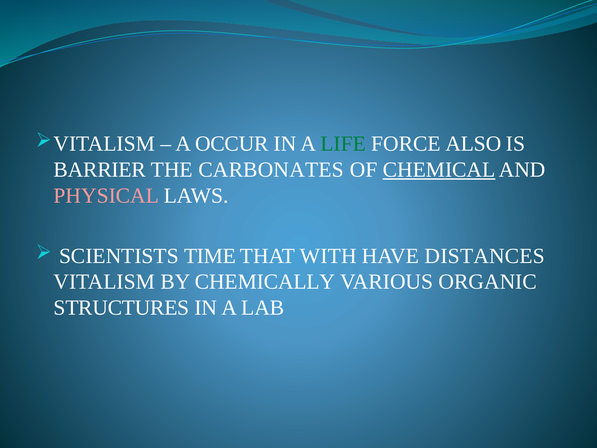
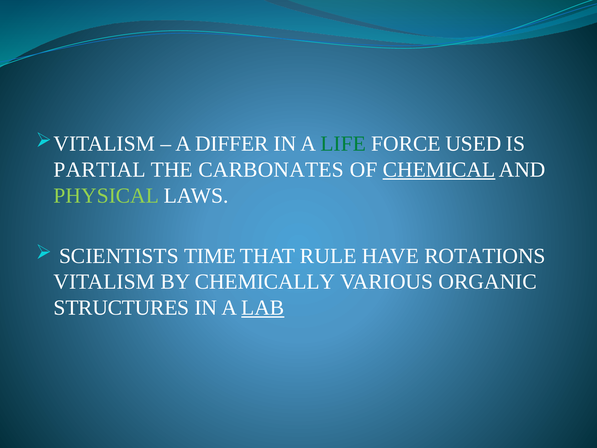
OCCUR: OCCUR -> DIFFER (232, 144)
ALSO: ALSO -> USED (473, 144)
BARRIER: BARRIER -> PARTIAL (100, 170)
PHYSICAL colour: pink -> light green (106, 195)
WITH: WITH -> RULE (328, 256)
DISTANCES: DISTANCES -> ROTATIONS (485, 256)
LAB underline: none -> present (263, 307)
